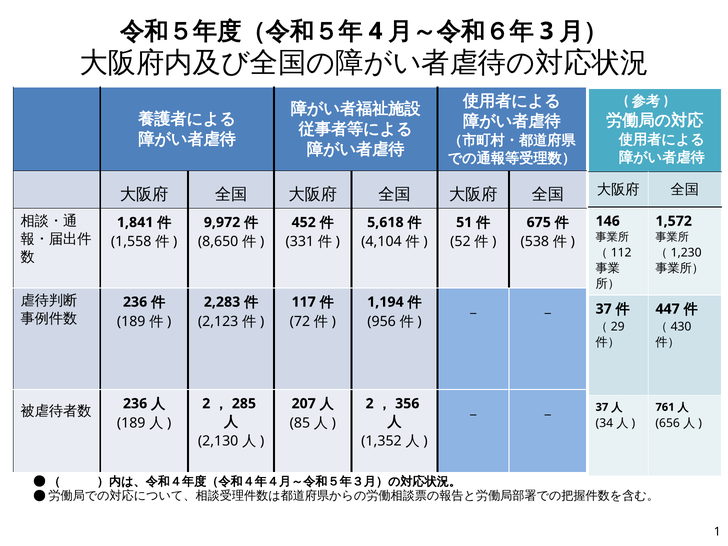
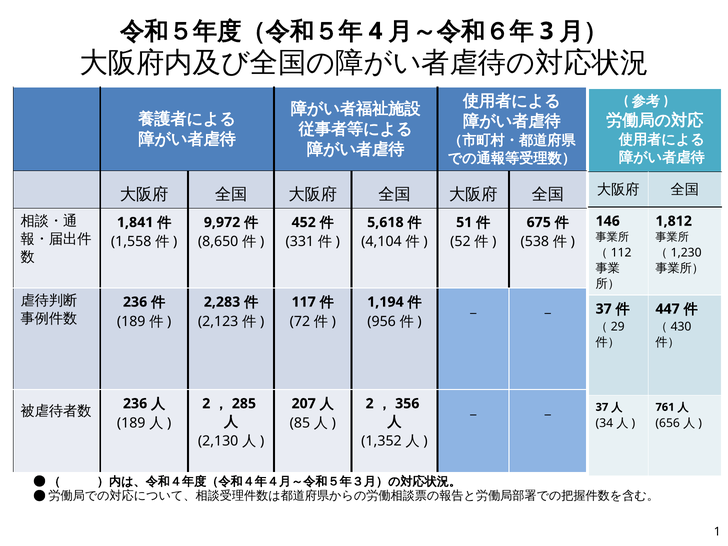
1,572: 1,572 -> 1,812 (674, 221)
